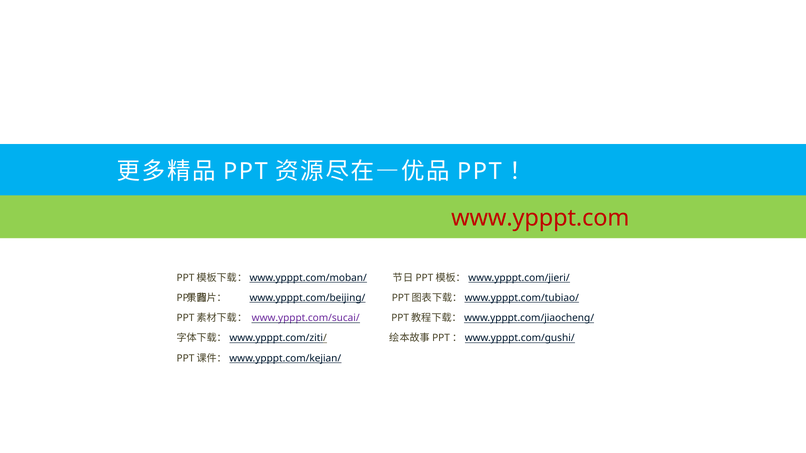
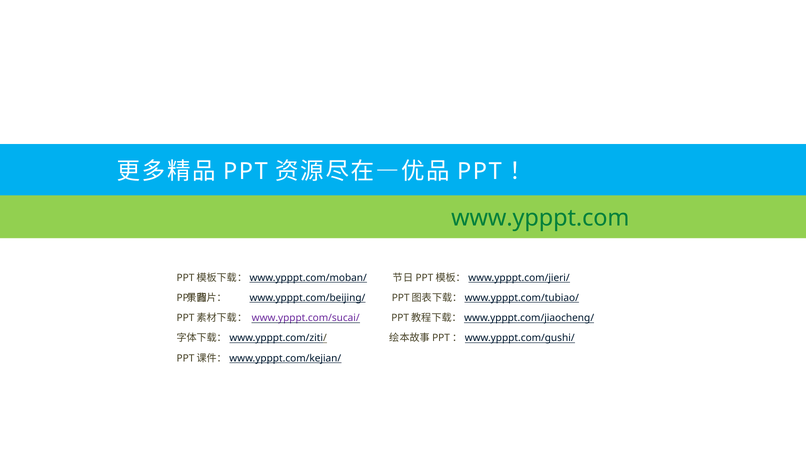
www.ypppt.com colour: red -> green (540, 218)
